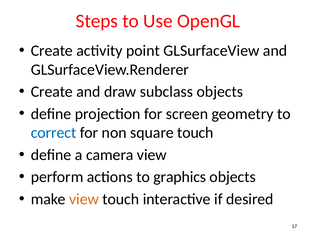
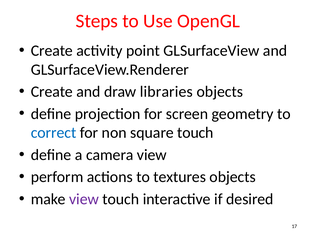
subclass: subclass -> libraries (166, 92)
graphics: graphics -> textures (180, 177)
view colour: orange -> purple (84, 199)
